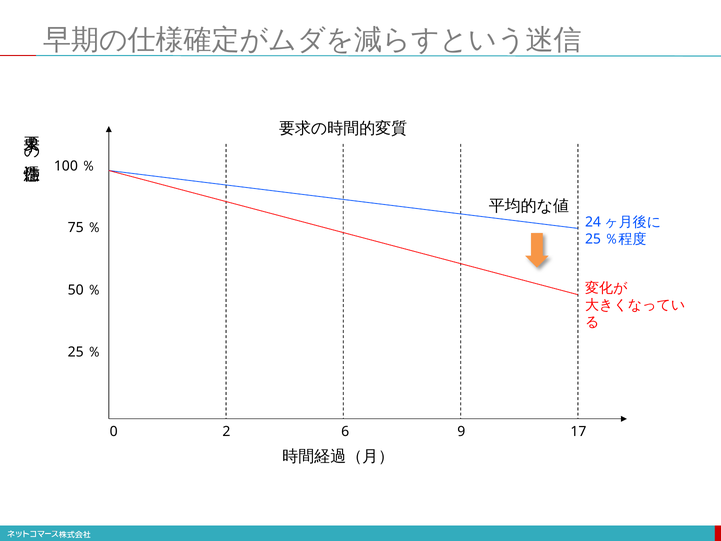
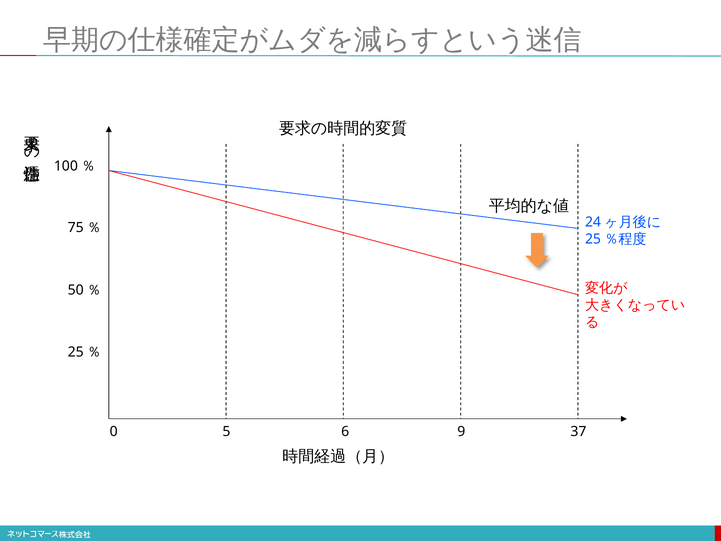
2: 2 -> 5 (226, 432)
17: 17 -> 37 (578, 432)
